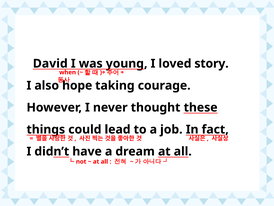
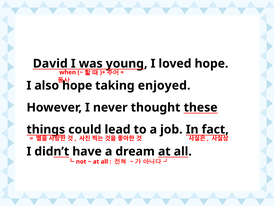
loved story: story -> hope (211, 63)
courage: courage -> enjoyed (164, 85)
